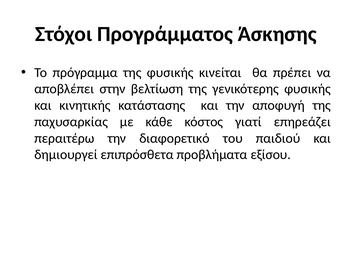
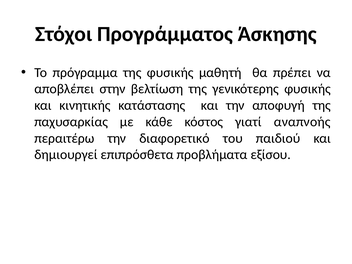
κινείται: κινείται -> μαθητή (220, 73)
επηρεάζει: επηρεάζει -> αναπνοής (302, 122)
